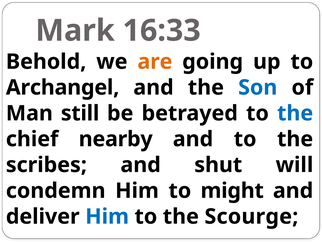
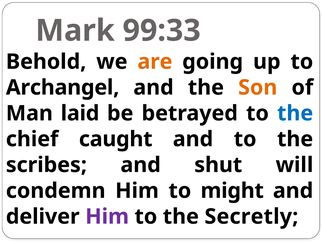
16:33: 16:33 -> 99:33 (162, 31)
Son colour: blue -> orange (258, 87)
still: still -> laid (80, 113)
nearby: nearby -> caught (116, 139)
Him colour: blue -> purple (107, 216)
Scourge: Scourge -> Secretly (251, 216)
